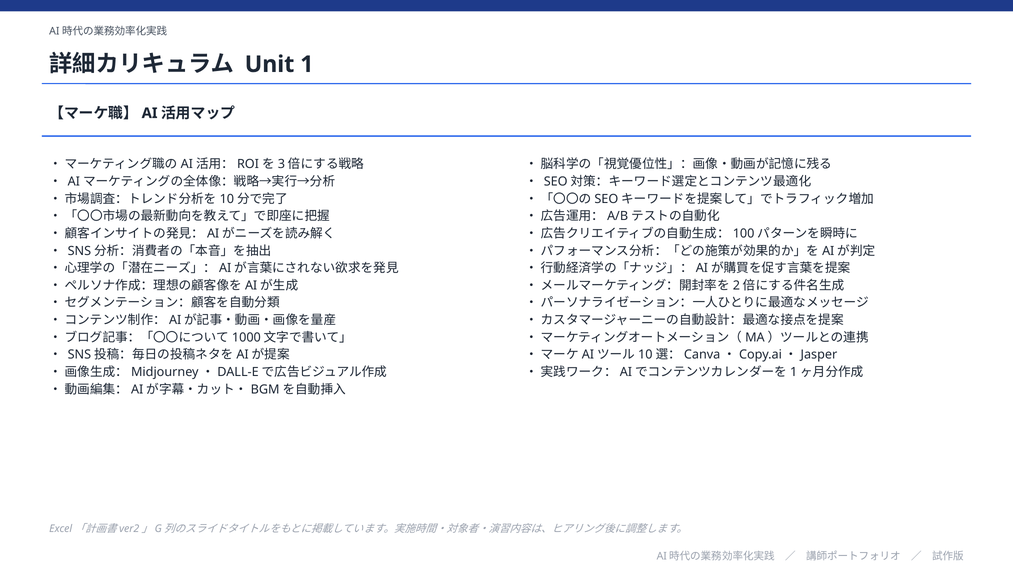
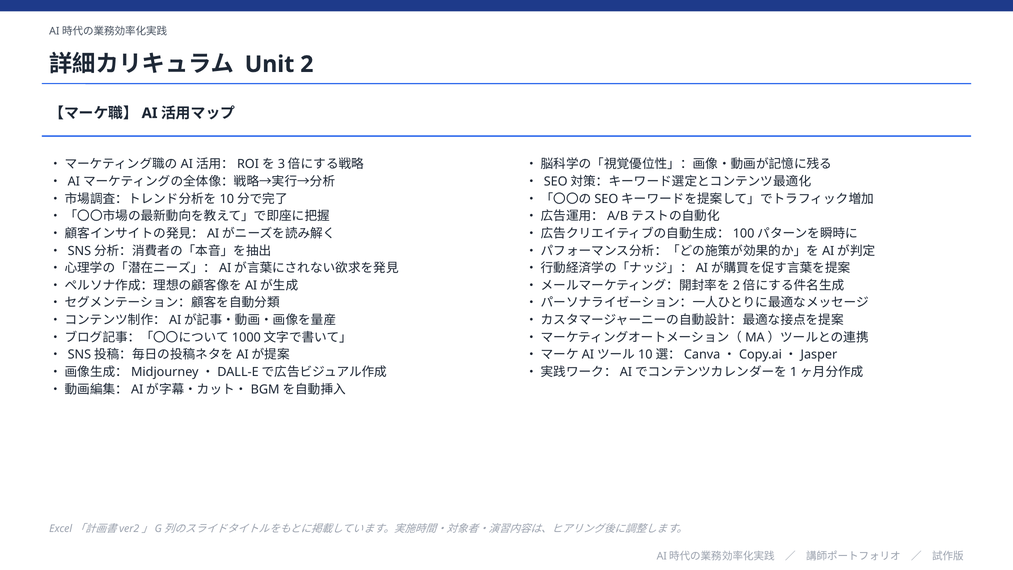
1: 1 -> 2 (307, 64)
